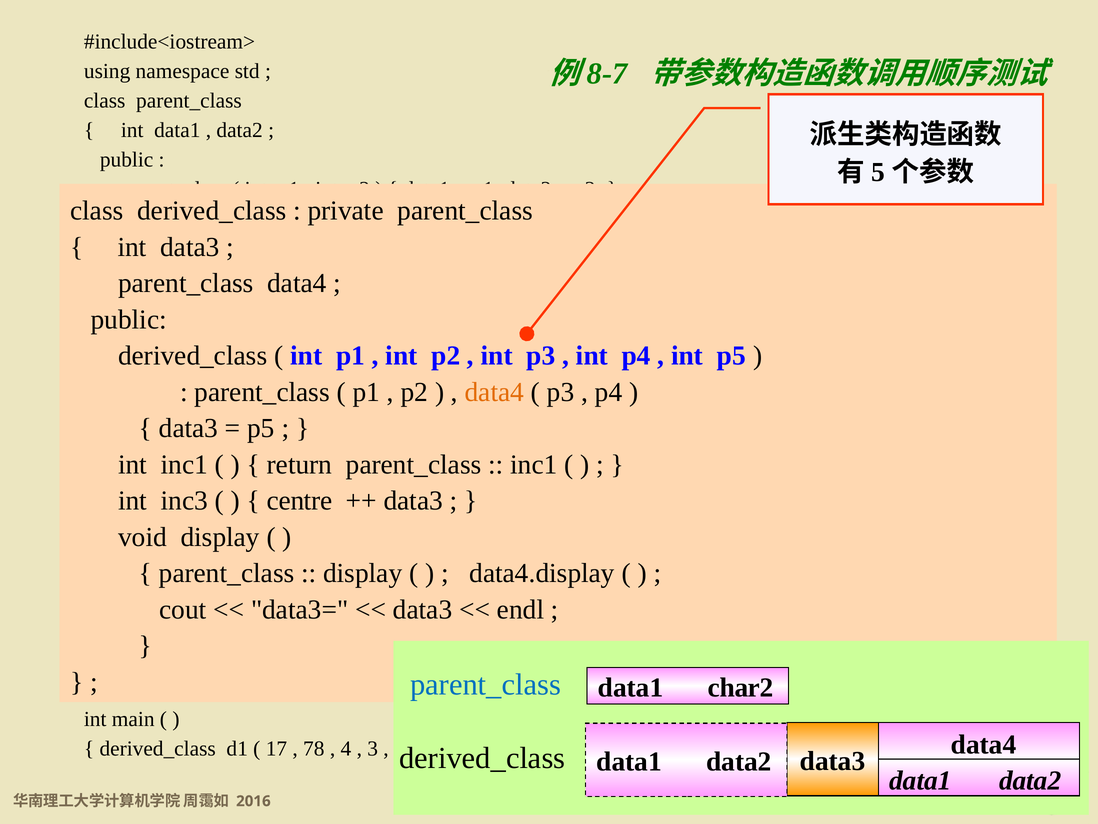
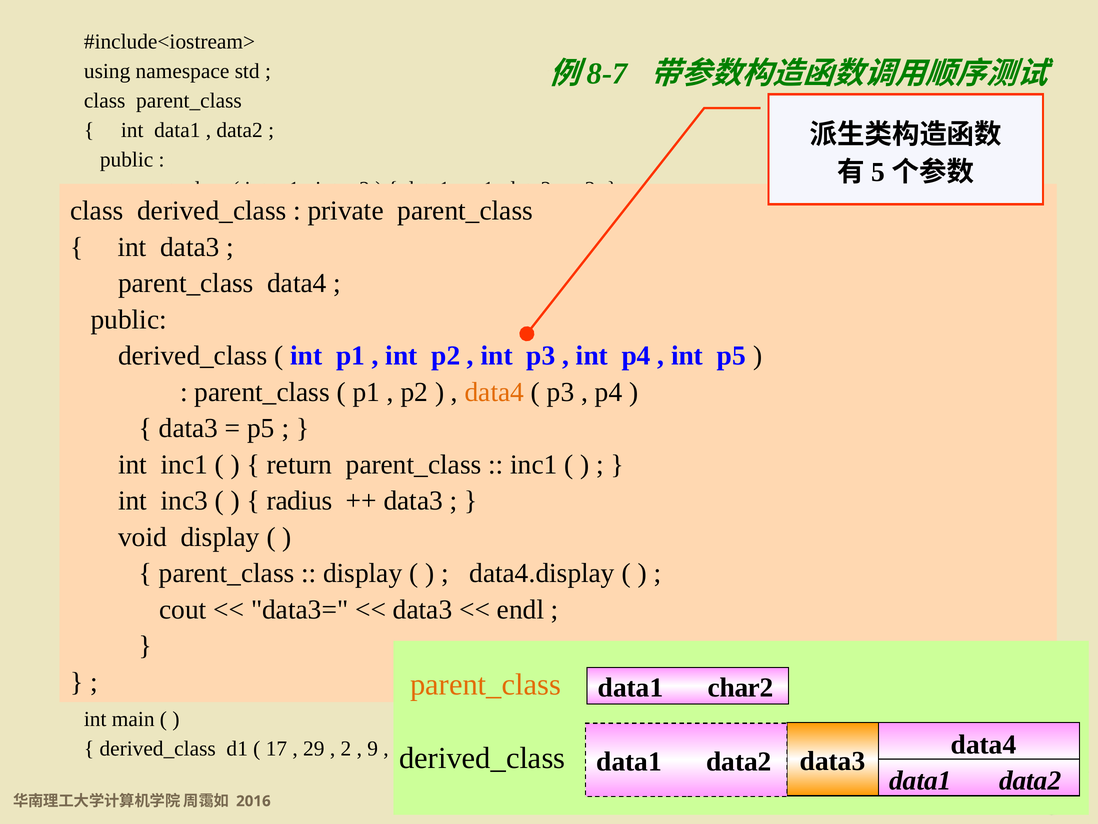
centre: centre -> radius (300, 501)
parent_class colour: blue -> orange (486, 684)
78: 78 -> 29 (314, 748)
4: 4 -> 2 (346, 748)
3: 3 -> 9 (373, 748)
